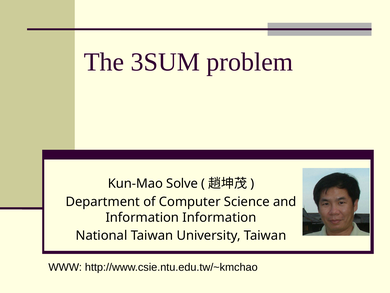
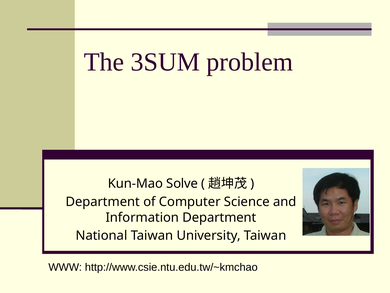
Information Information: Information -> Department (219, 217)
